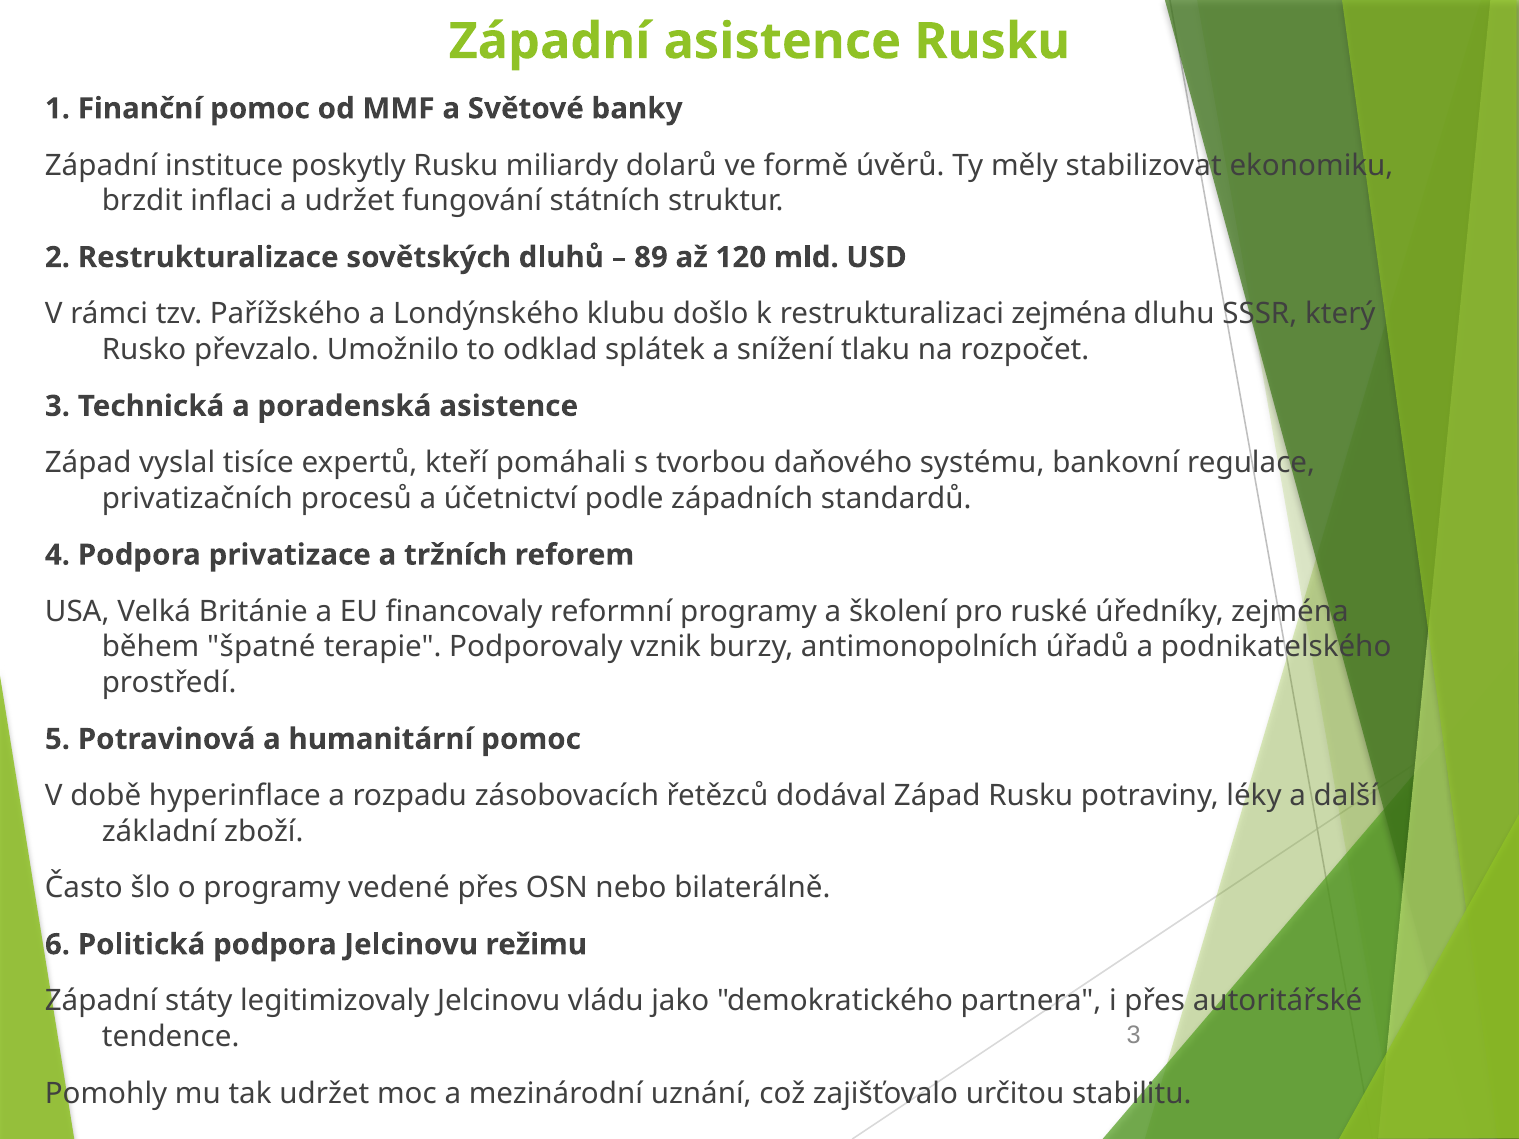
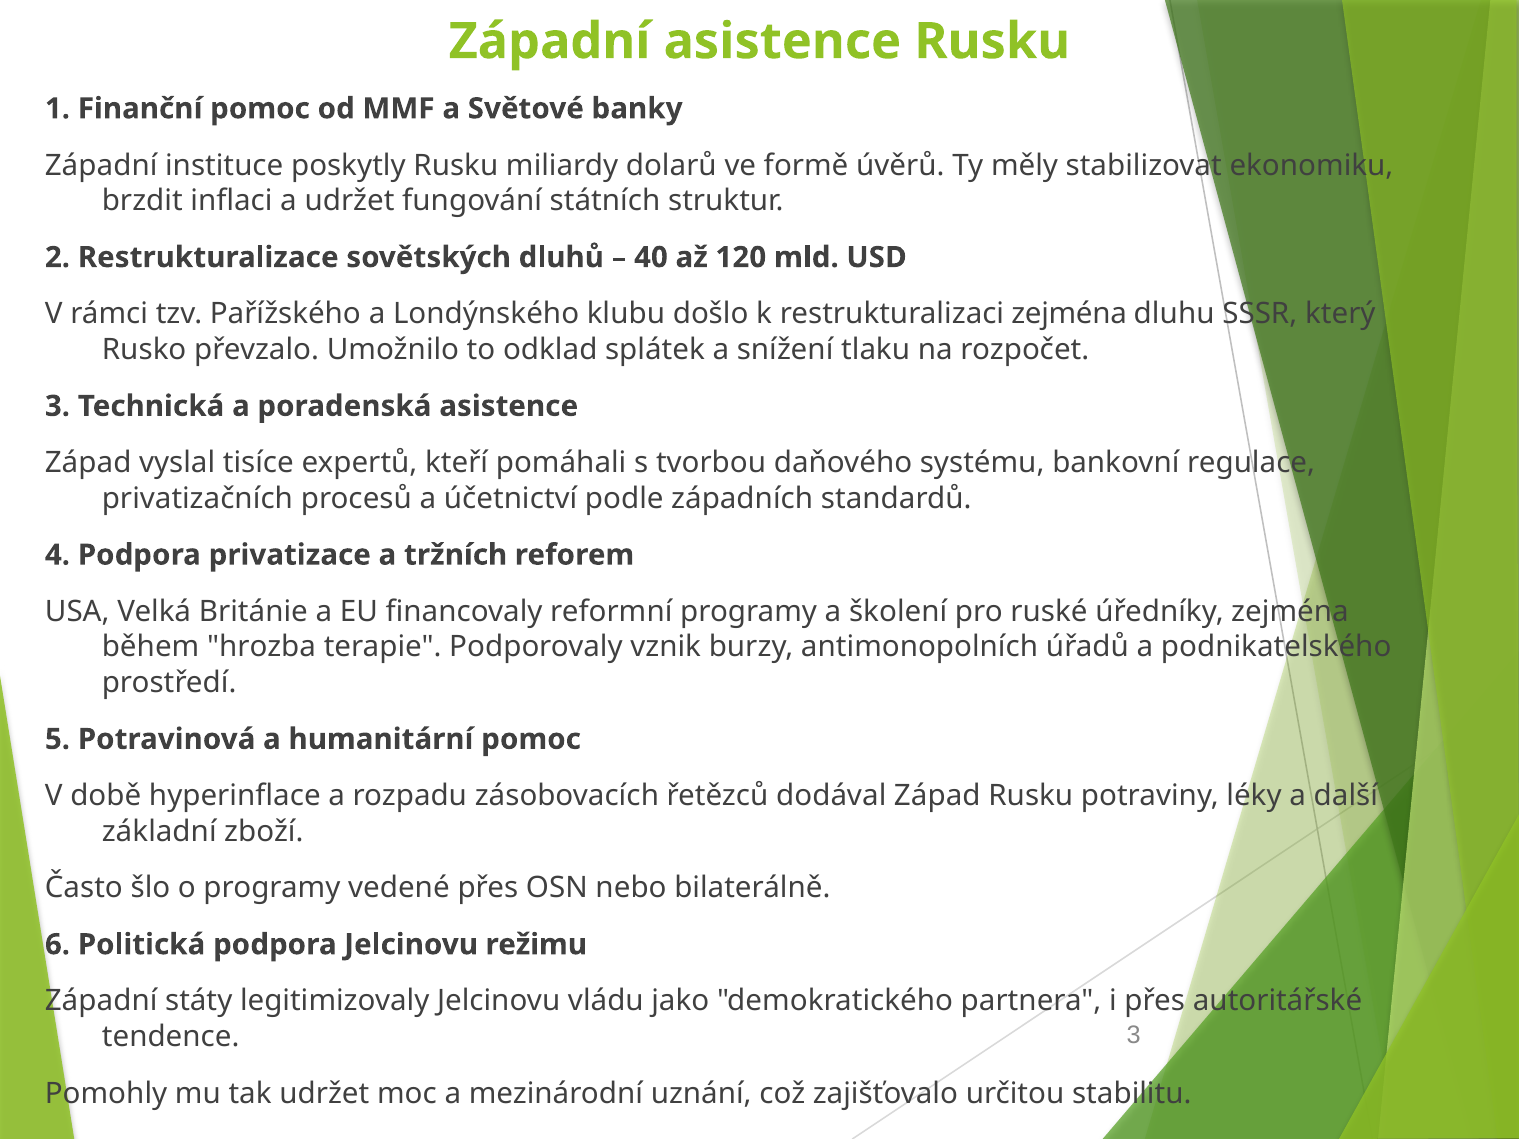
89: 89 -> 40 (651, 257)
špatné: špatné -> hrozba (262, 647)
